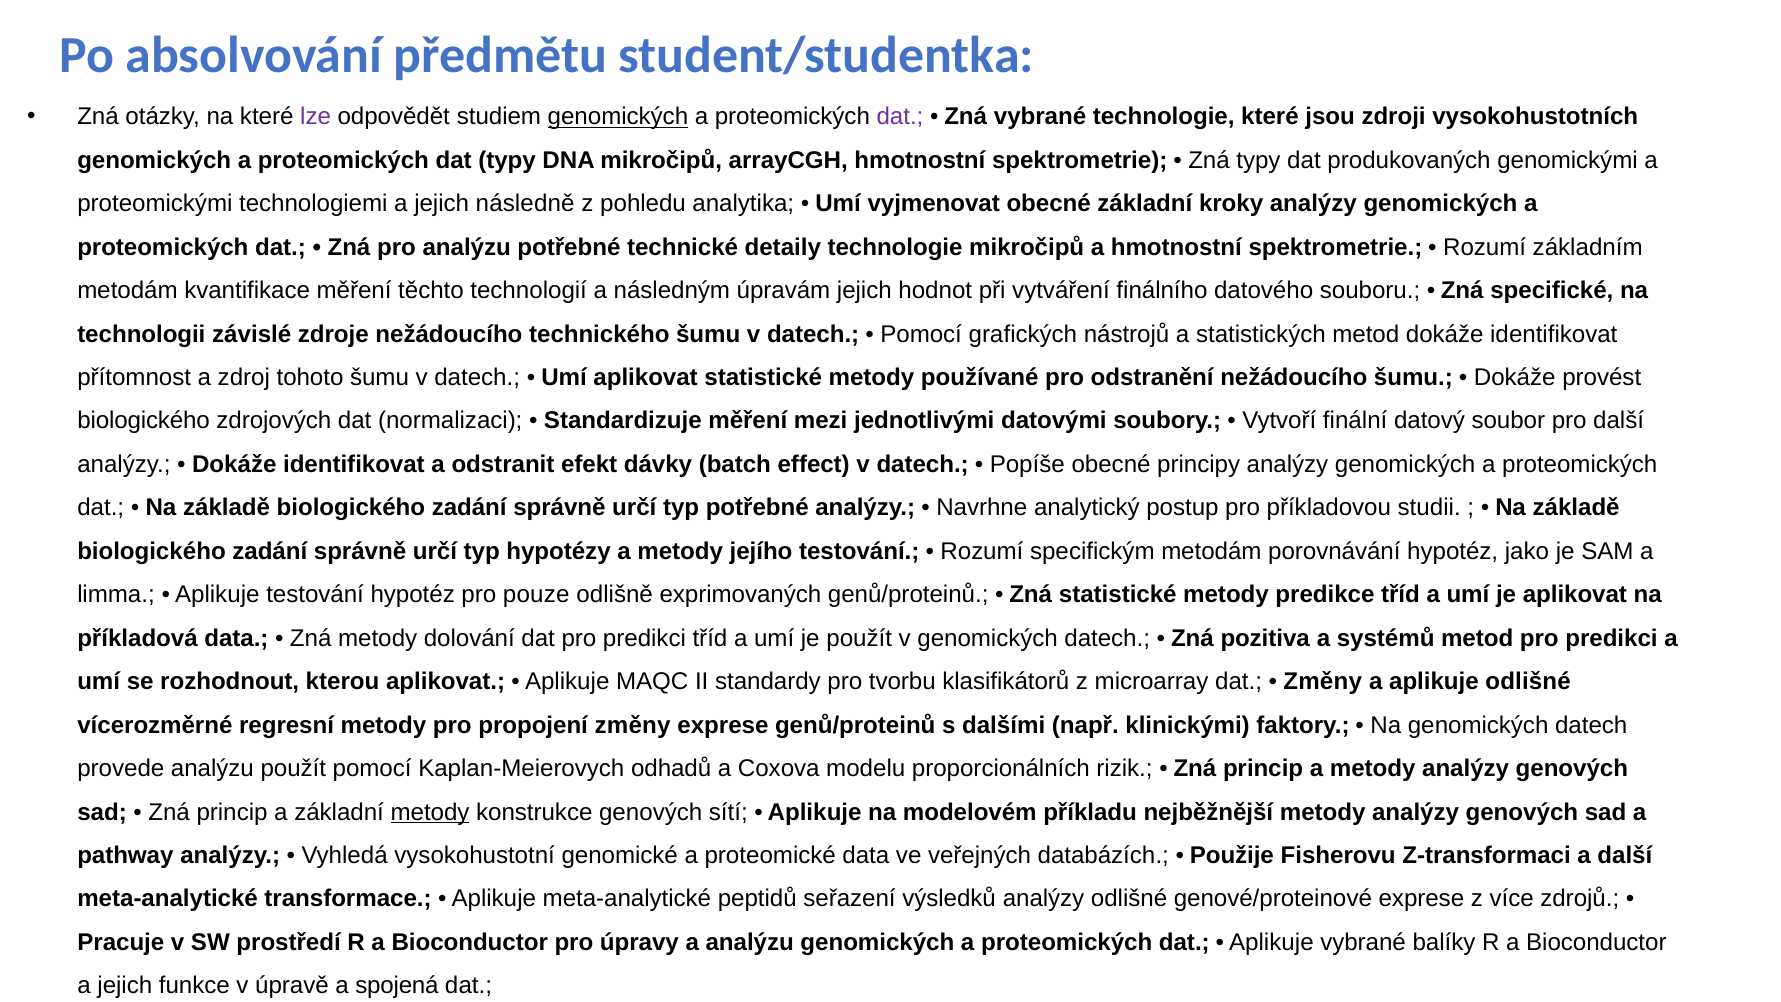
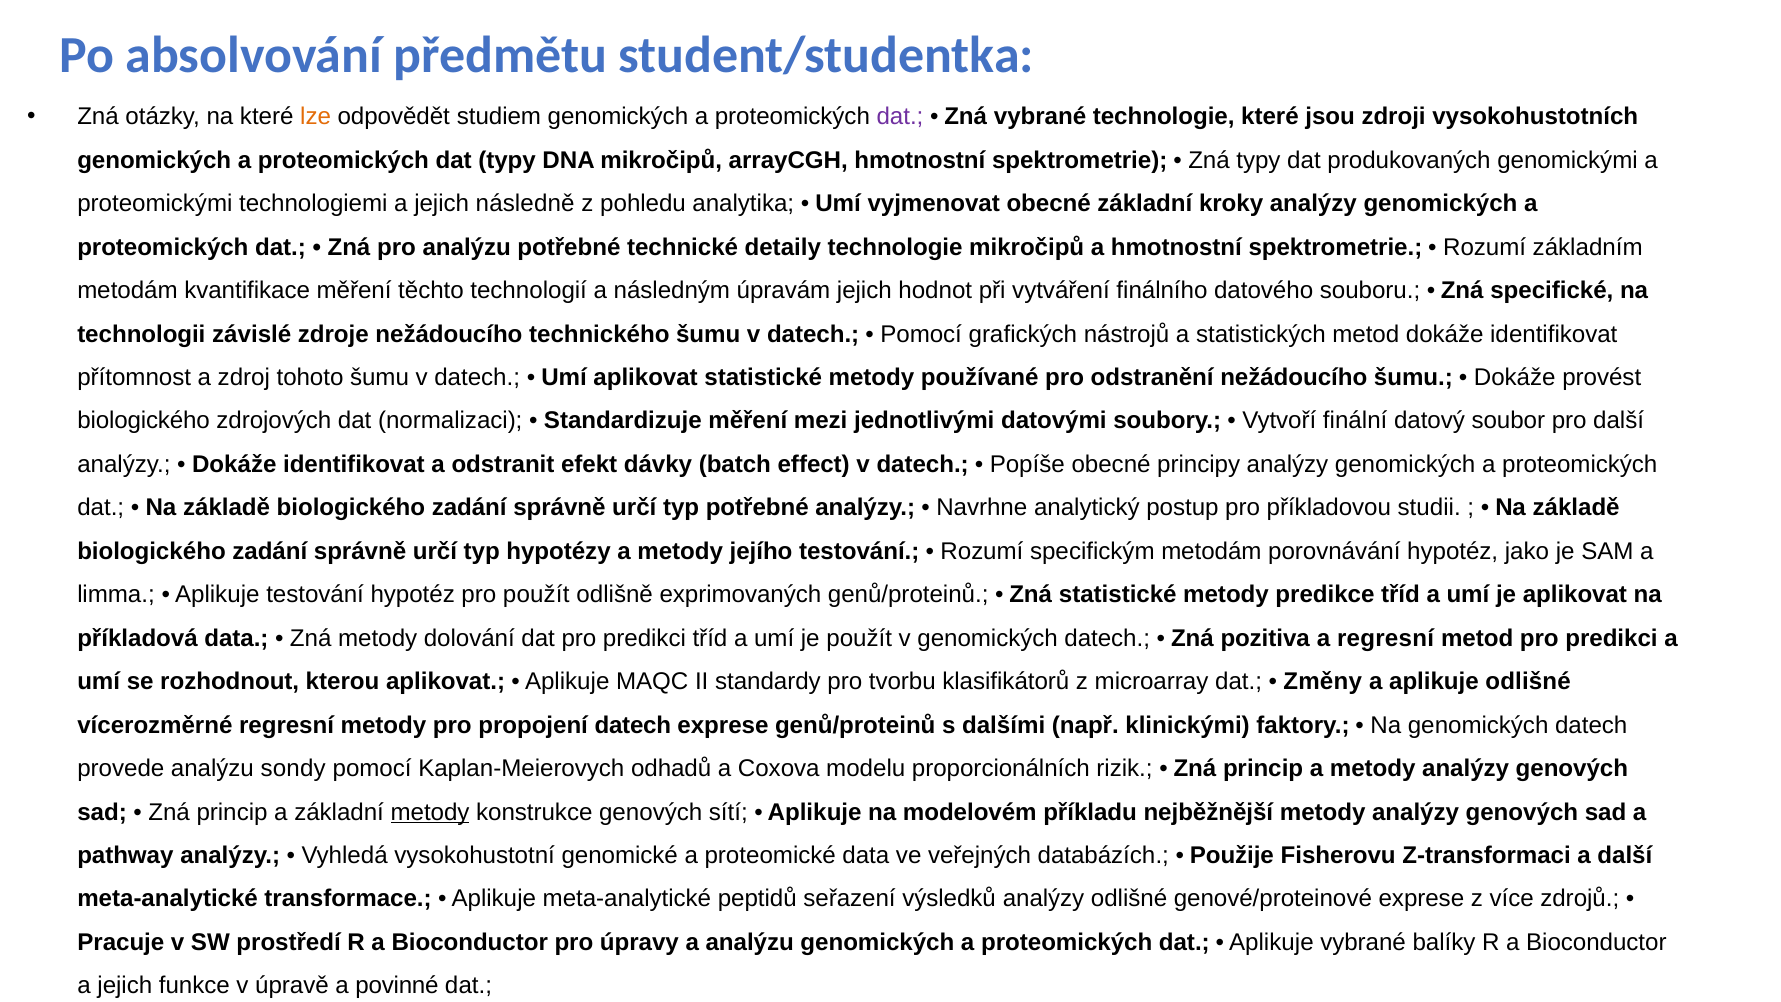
lze colour: purple -> orange (316, 117)
genomických underline: present -> none (618, 117)
pro pouze: pouze -> použít (536, 595)
a systémů: systémů -> regresní (1386, 638)
propojení změny: změny -> datech (633, 725)
analýzu použít: použít -> sondy (293, 768)
spojená: spojená -> povinné (397, 986)
